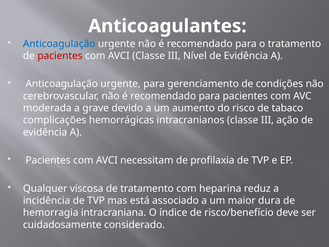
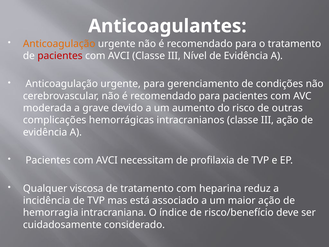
Anticoagulação colour: blue -> orange (59, 44)
tabaco: tabaco -> outras (287, 108)
maior dura: dura -> ação (269, 200)
